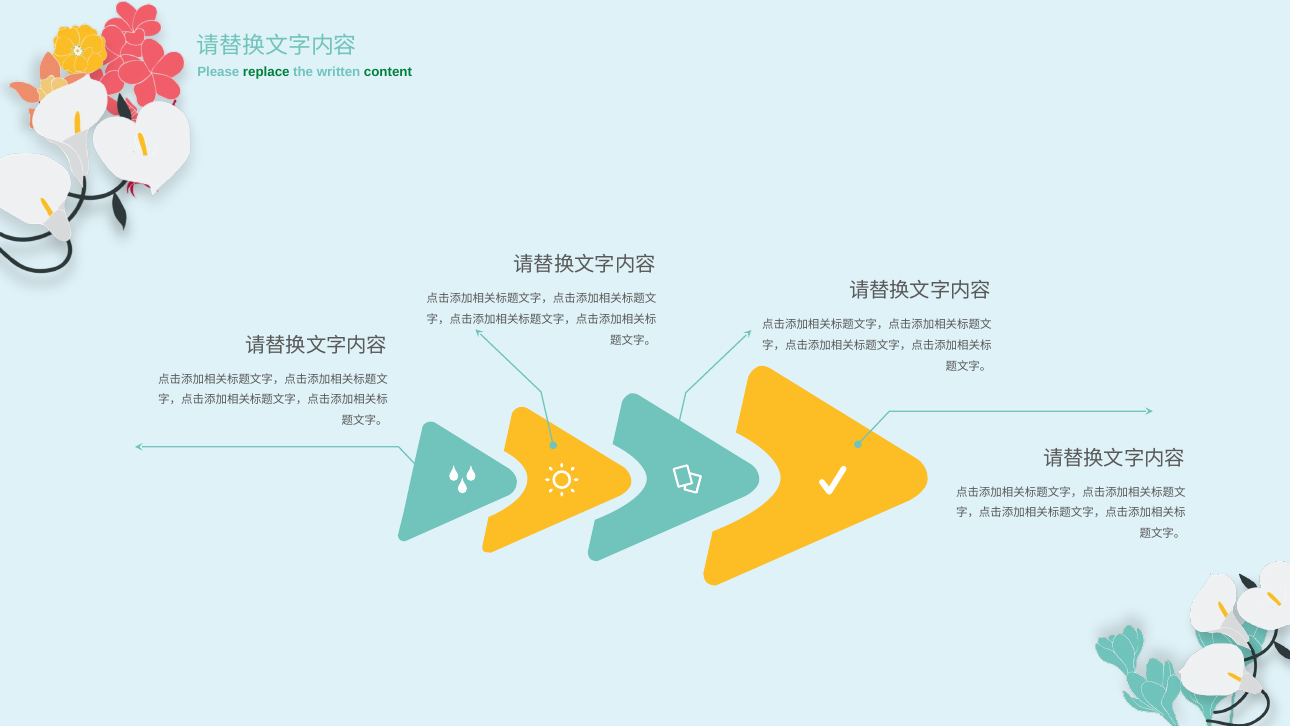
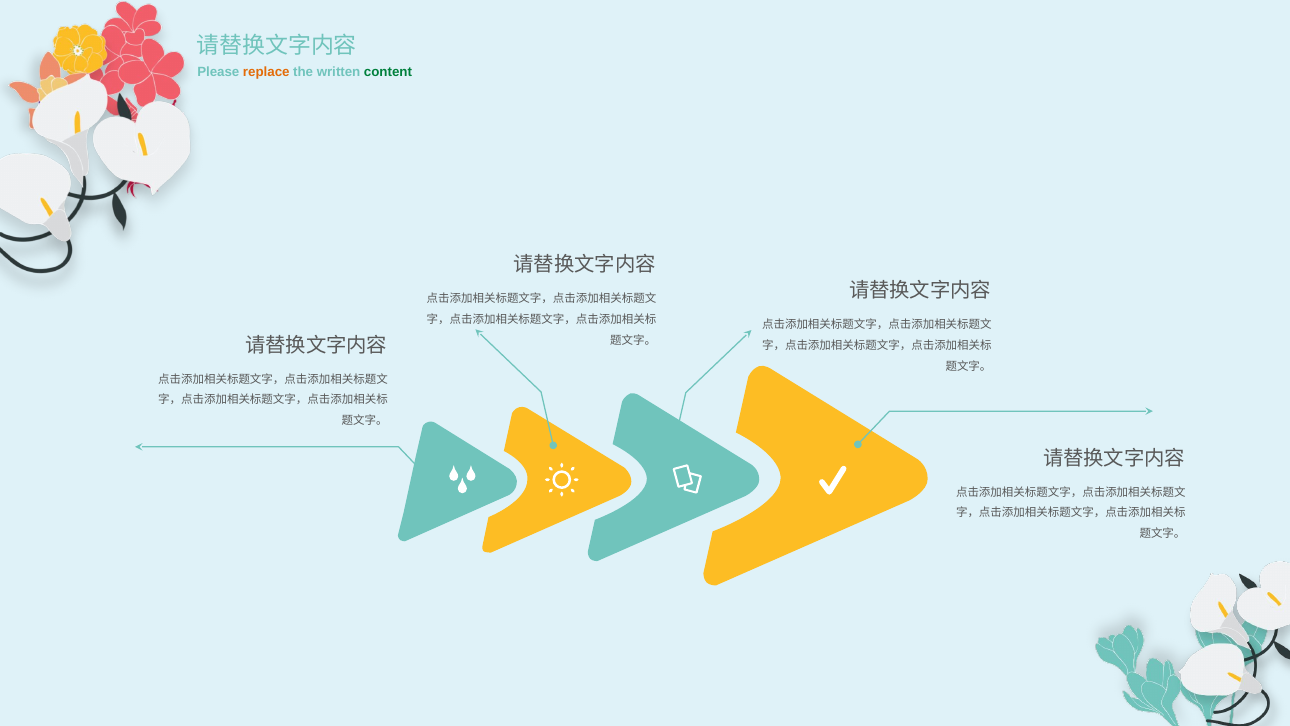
replace colour: green -> orange (266, 72)
